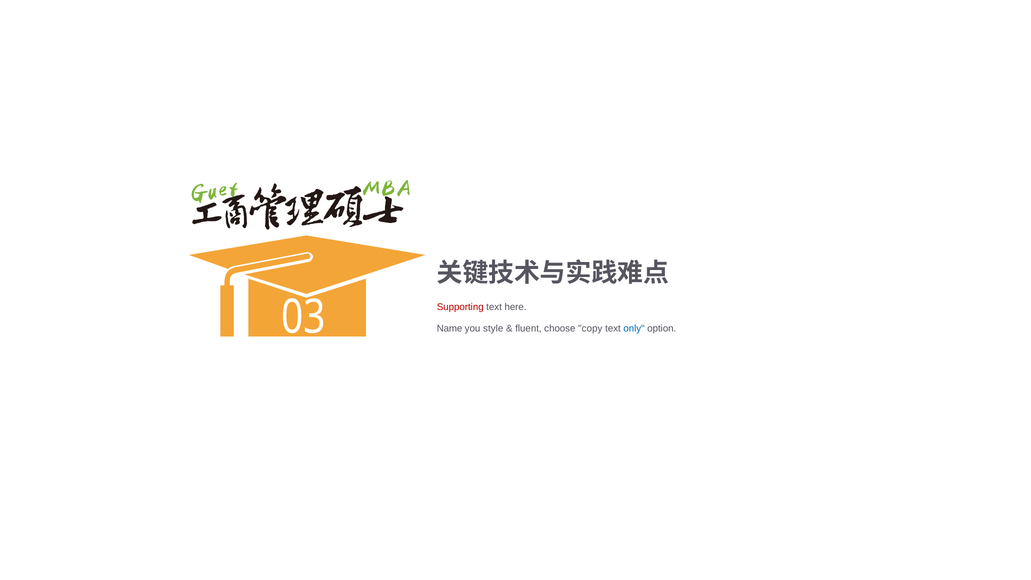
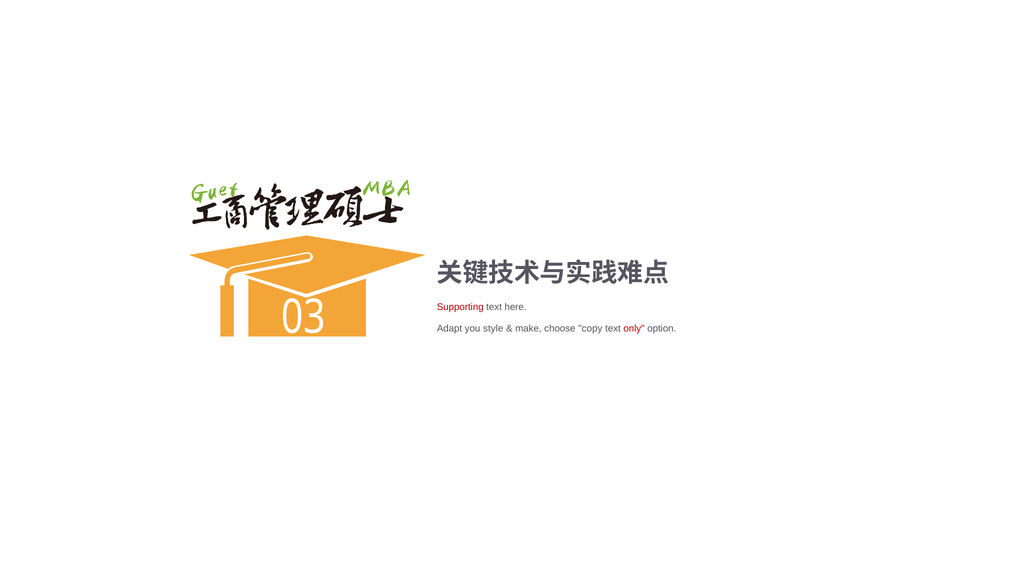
Name: Name -> Adapt (450, 328)
fluent: fluent -> make (528, 328)
only colour: blue -> red (634, 328)
